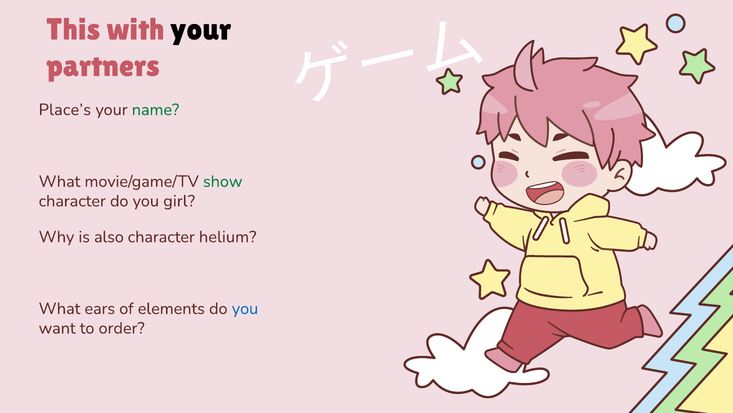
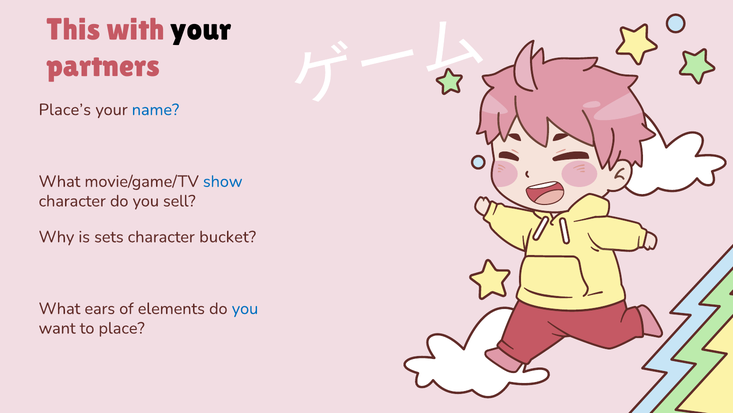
name colour: green -> blue (155, 110)
show colour: green -> blue (223, 181)
girl: girl -> sell (179, 201)
also: also -> sets (109, 237)
helium: helium -> bucket (228, 237)
order: order -> place (122, 328)
